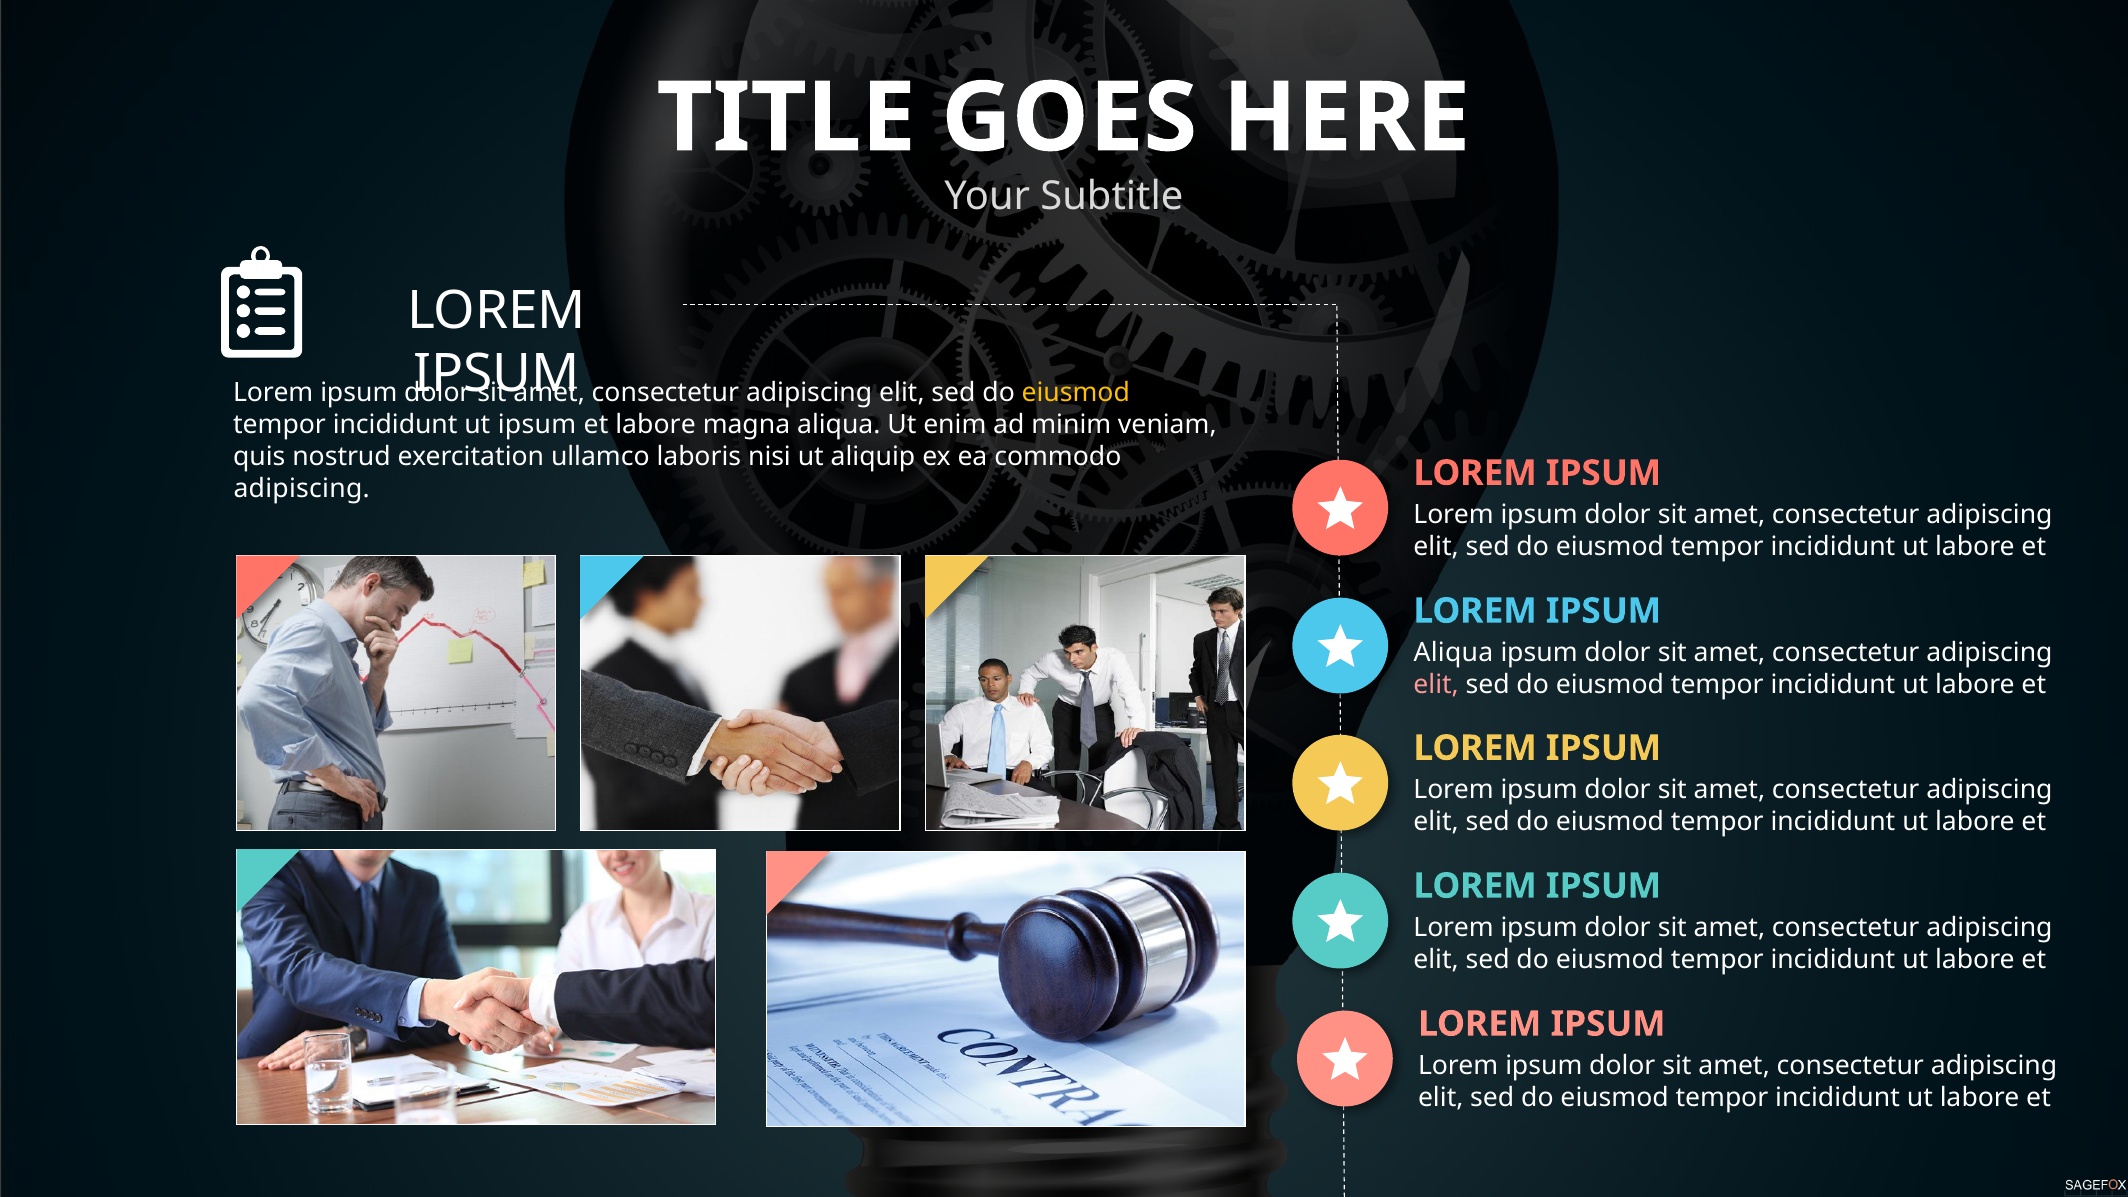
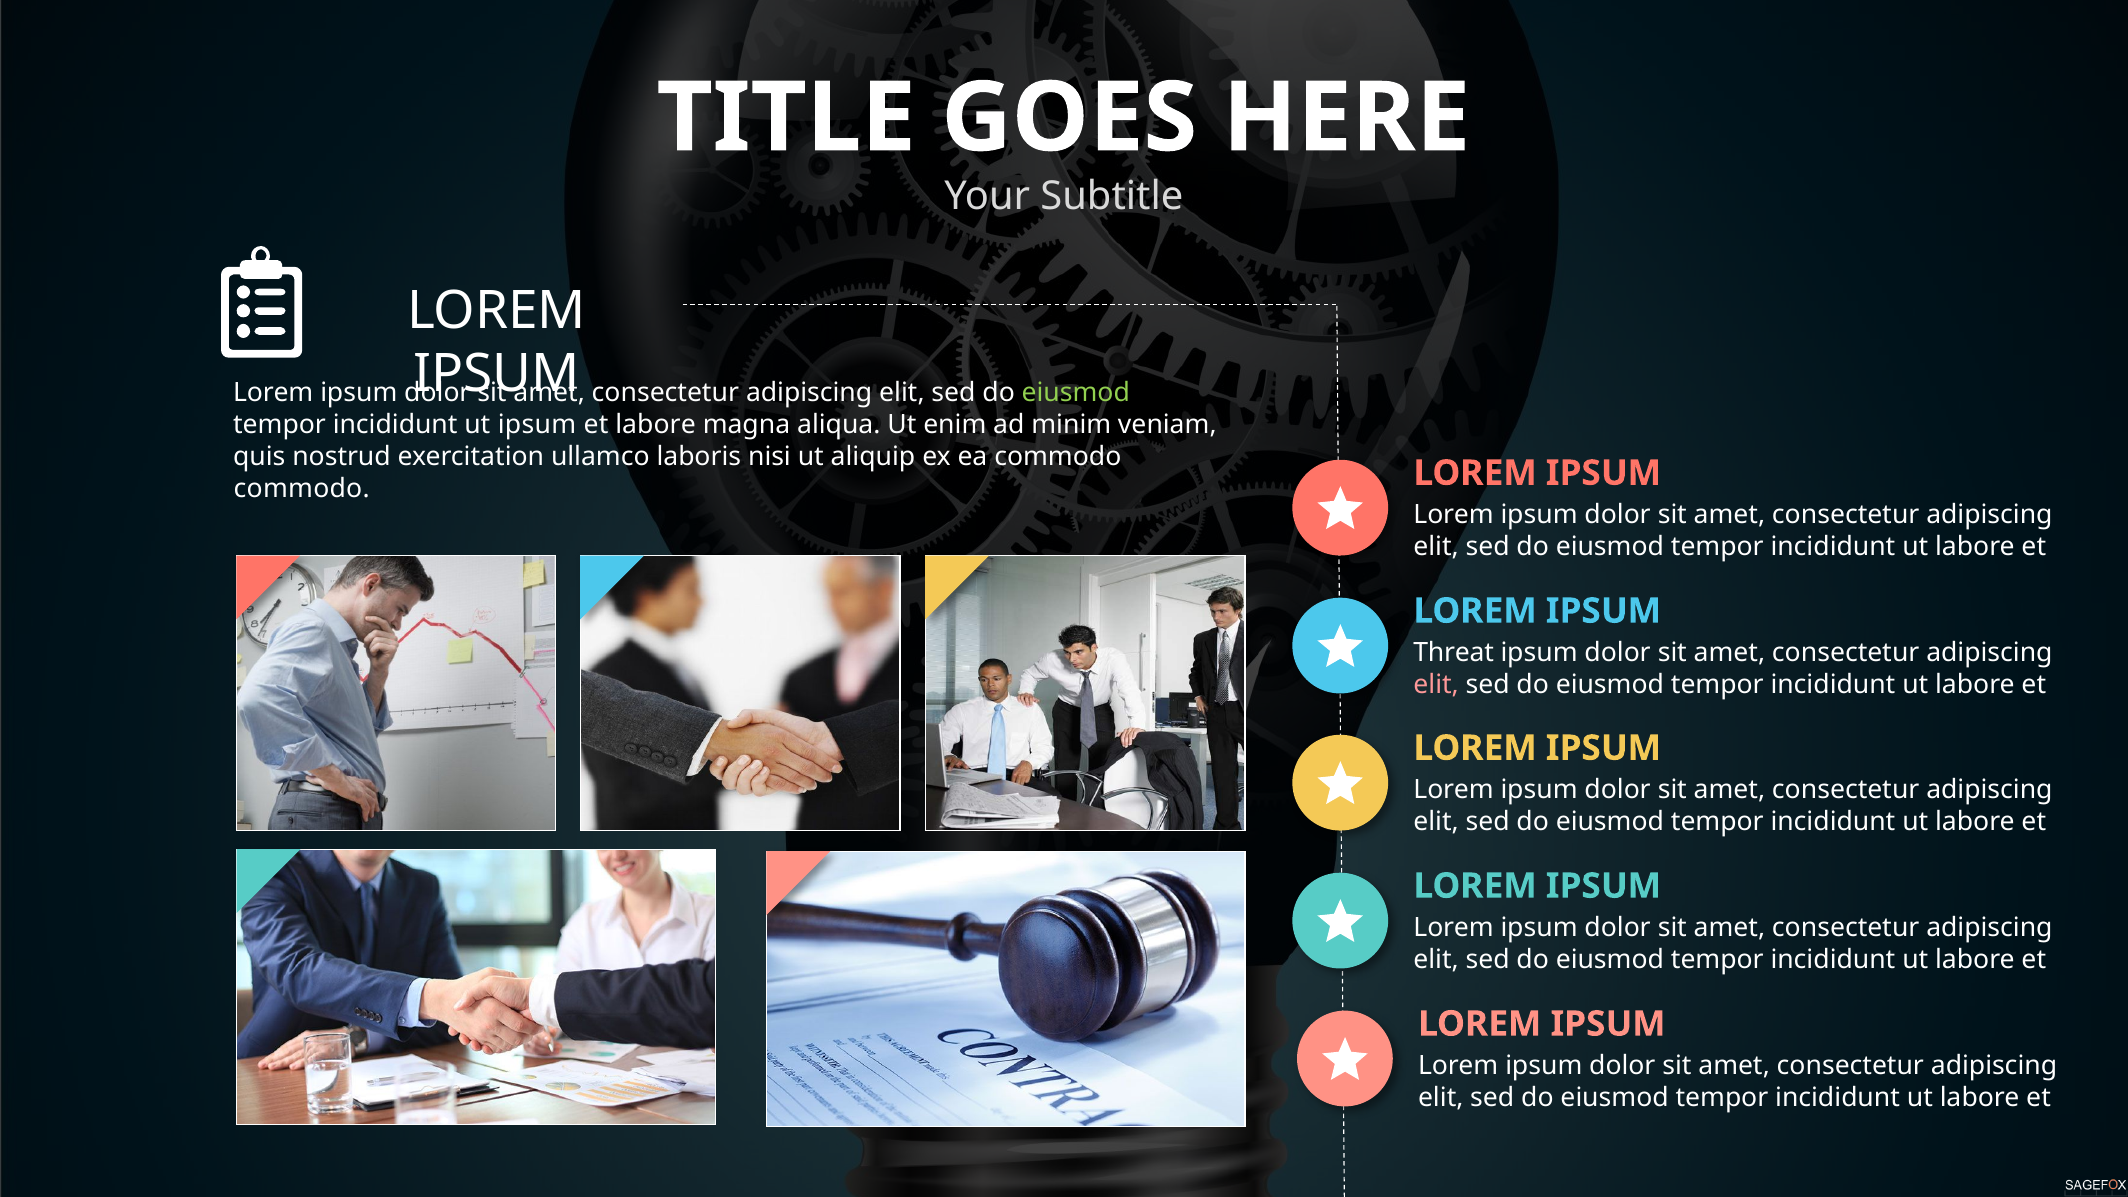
eiusmod colour: yellow -> light green (1076, 393)
adipiscing: adipiscing -> commodo (302, 488)
Aliqua: Aliqua -> Threat (1454, 653)
